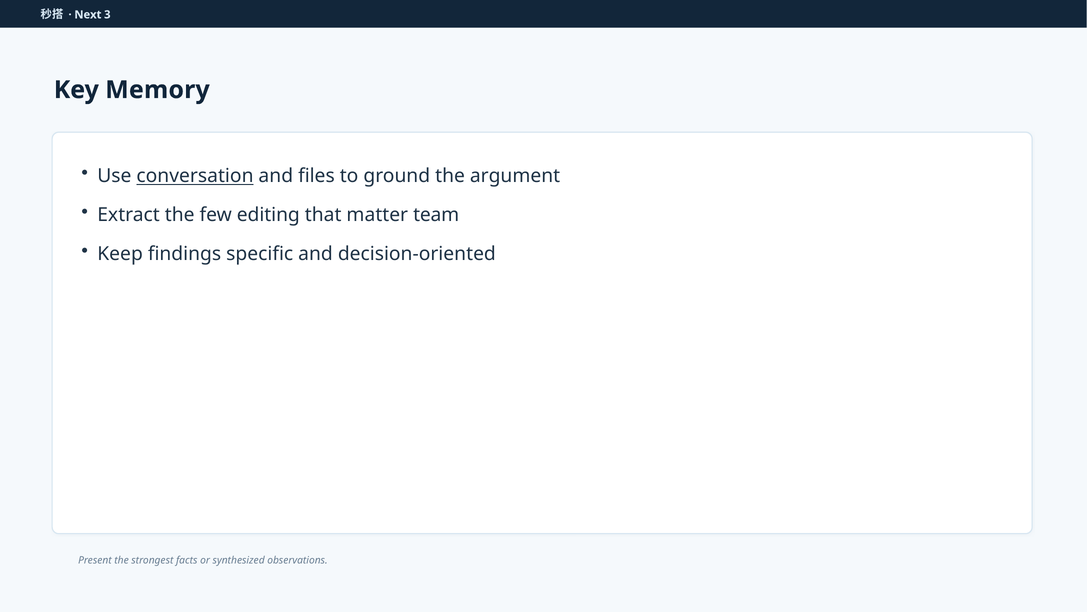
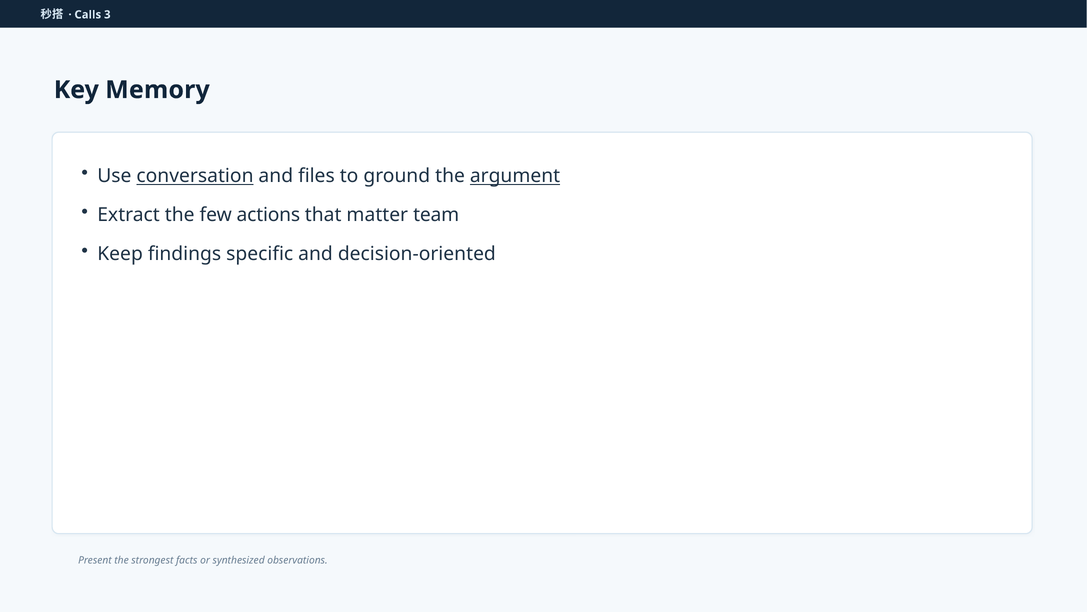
Next: Next -> Calls (88, 15)
argument underline: none -> present (515, 176)
editing: editing -> actions (268, 215)
